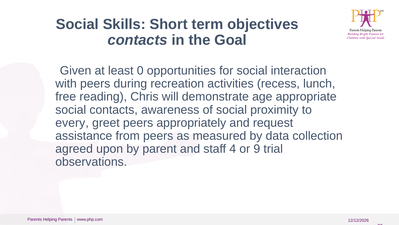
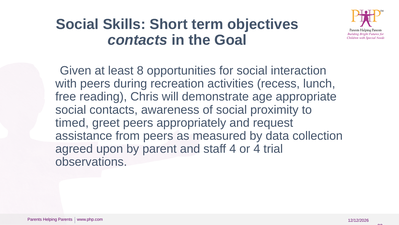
0: 0 -> 8 (140, 70)
every: every -> timed (72, 123)
or 9: 9 -> 4 (257, 149)
